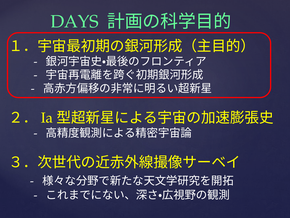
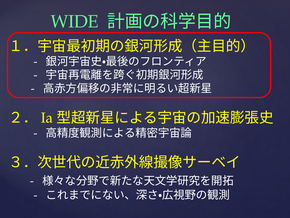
DAYS: DAYS -> WIDE (75, 22)
